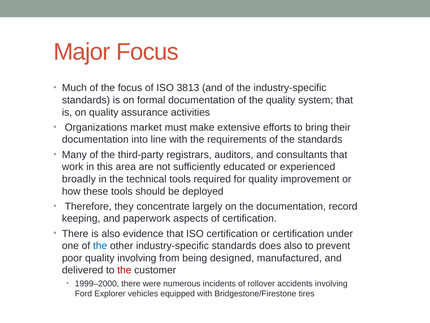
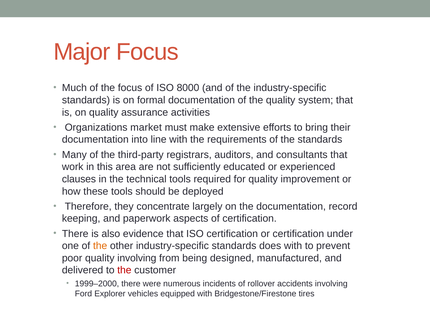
3813: 3813 -> 8000 (188, 88)
broadly: broadly -> clauses (79, 179)
the colour: blue -> orange (100, 246)
does also: also -> with (293, 246)
